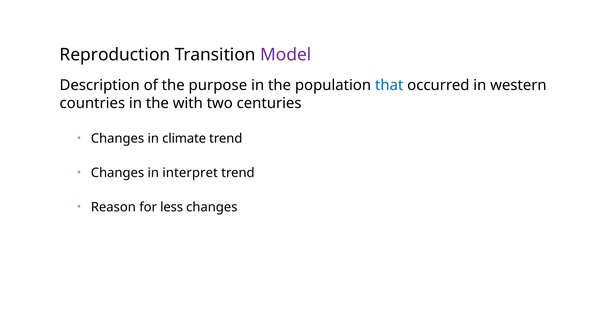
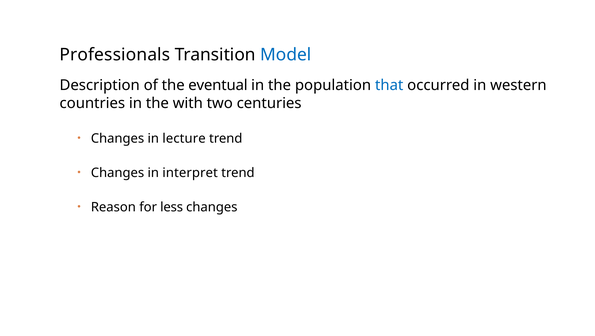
Reproduction: Reproduction -> Professionals (115, 55)
Model colour: purple -> blue (286, 55)
purpose: purpose -> eventual (218, 85)
climate: climate -> lecture (184, 138)
